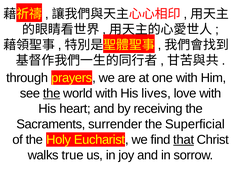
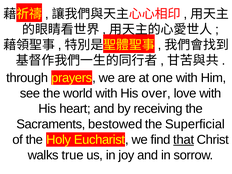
the underline: present -> none (52, 93)
lives: lives -> over (156, 93)
surrender: surrender -> bestowed (115, 124)
